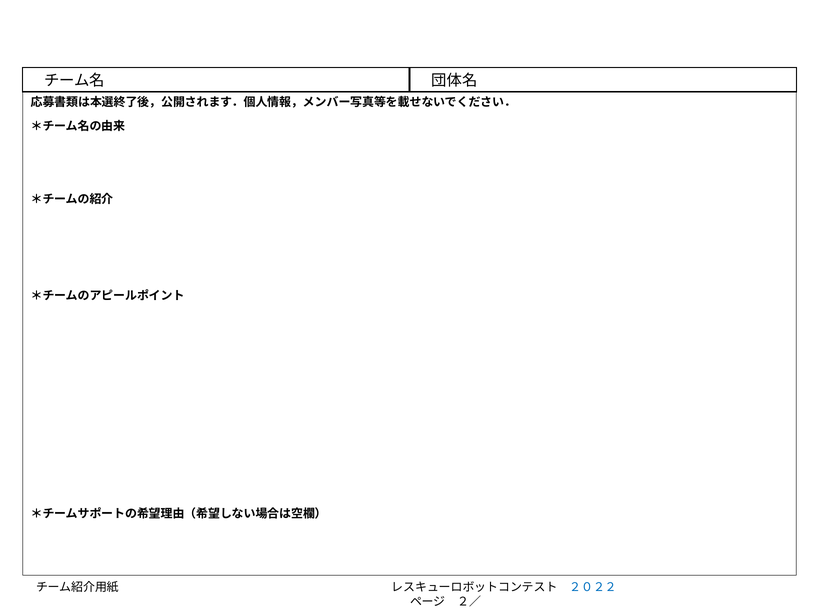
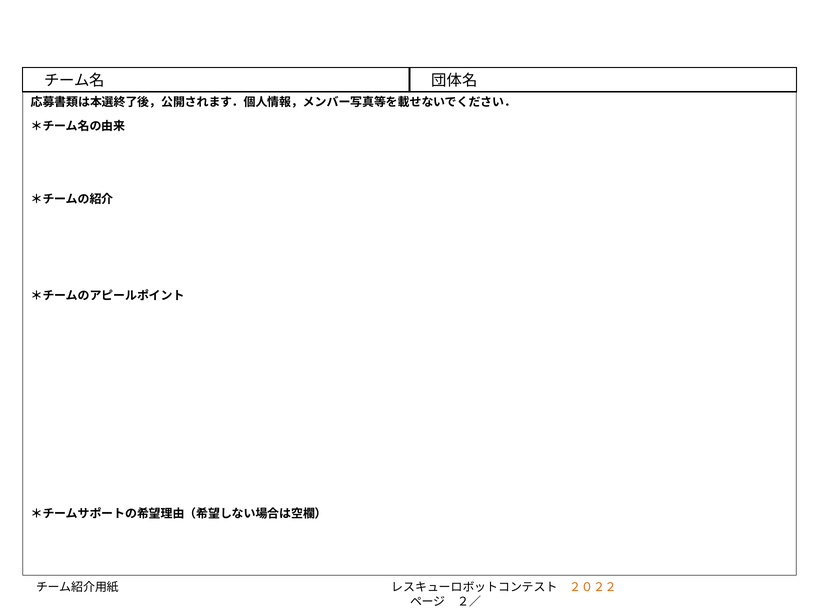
２０２２ colour: blue -> orange (593, 588)
